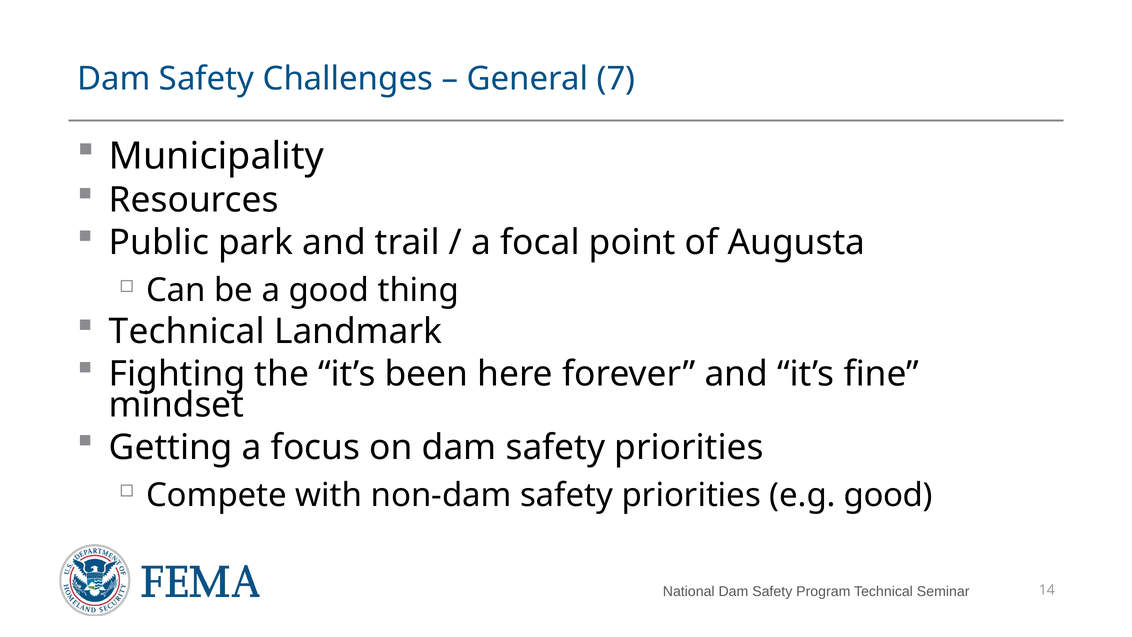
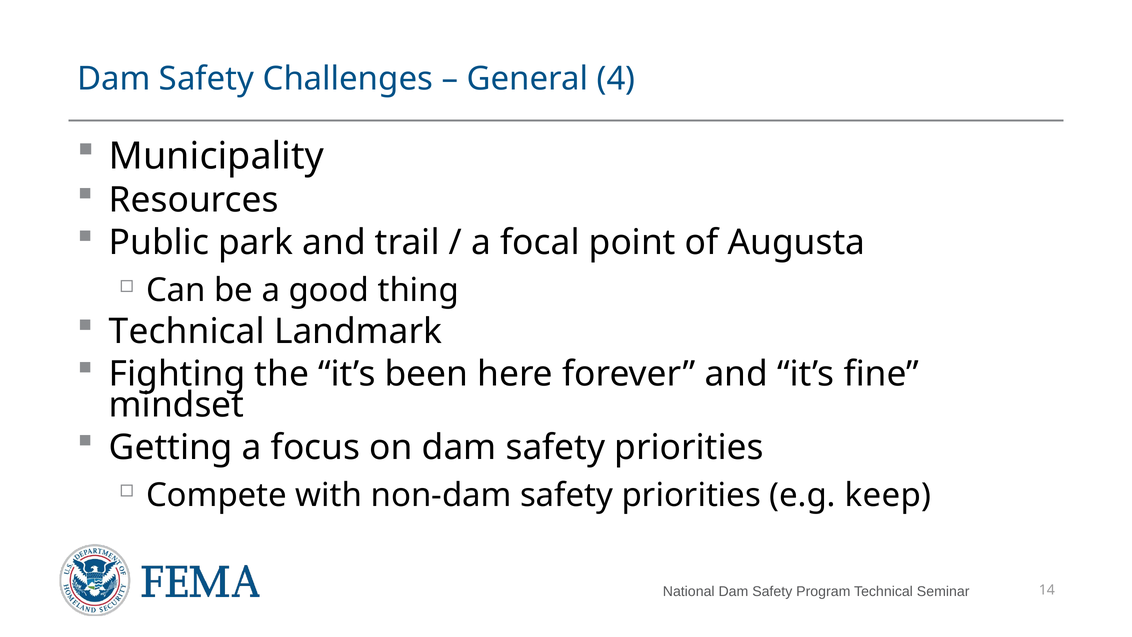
7: 7 -> 4 (616, 79)
e.g good: good -> keep (888, 495)
